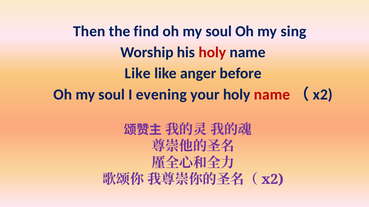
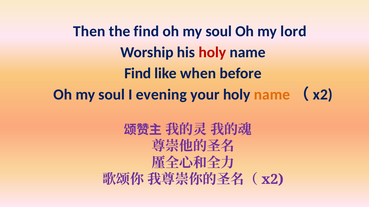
sing: sing -> lord (294, 31)
Like: Like -> Find (138, 74)
anger: anger -> when (198, 74)
name colour: red -> orange (272, 95)
